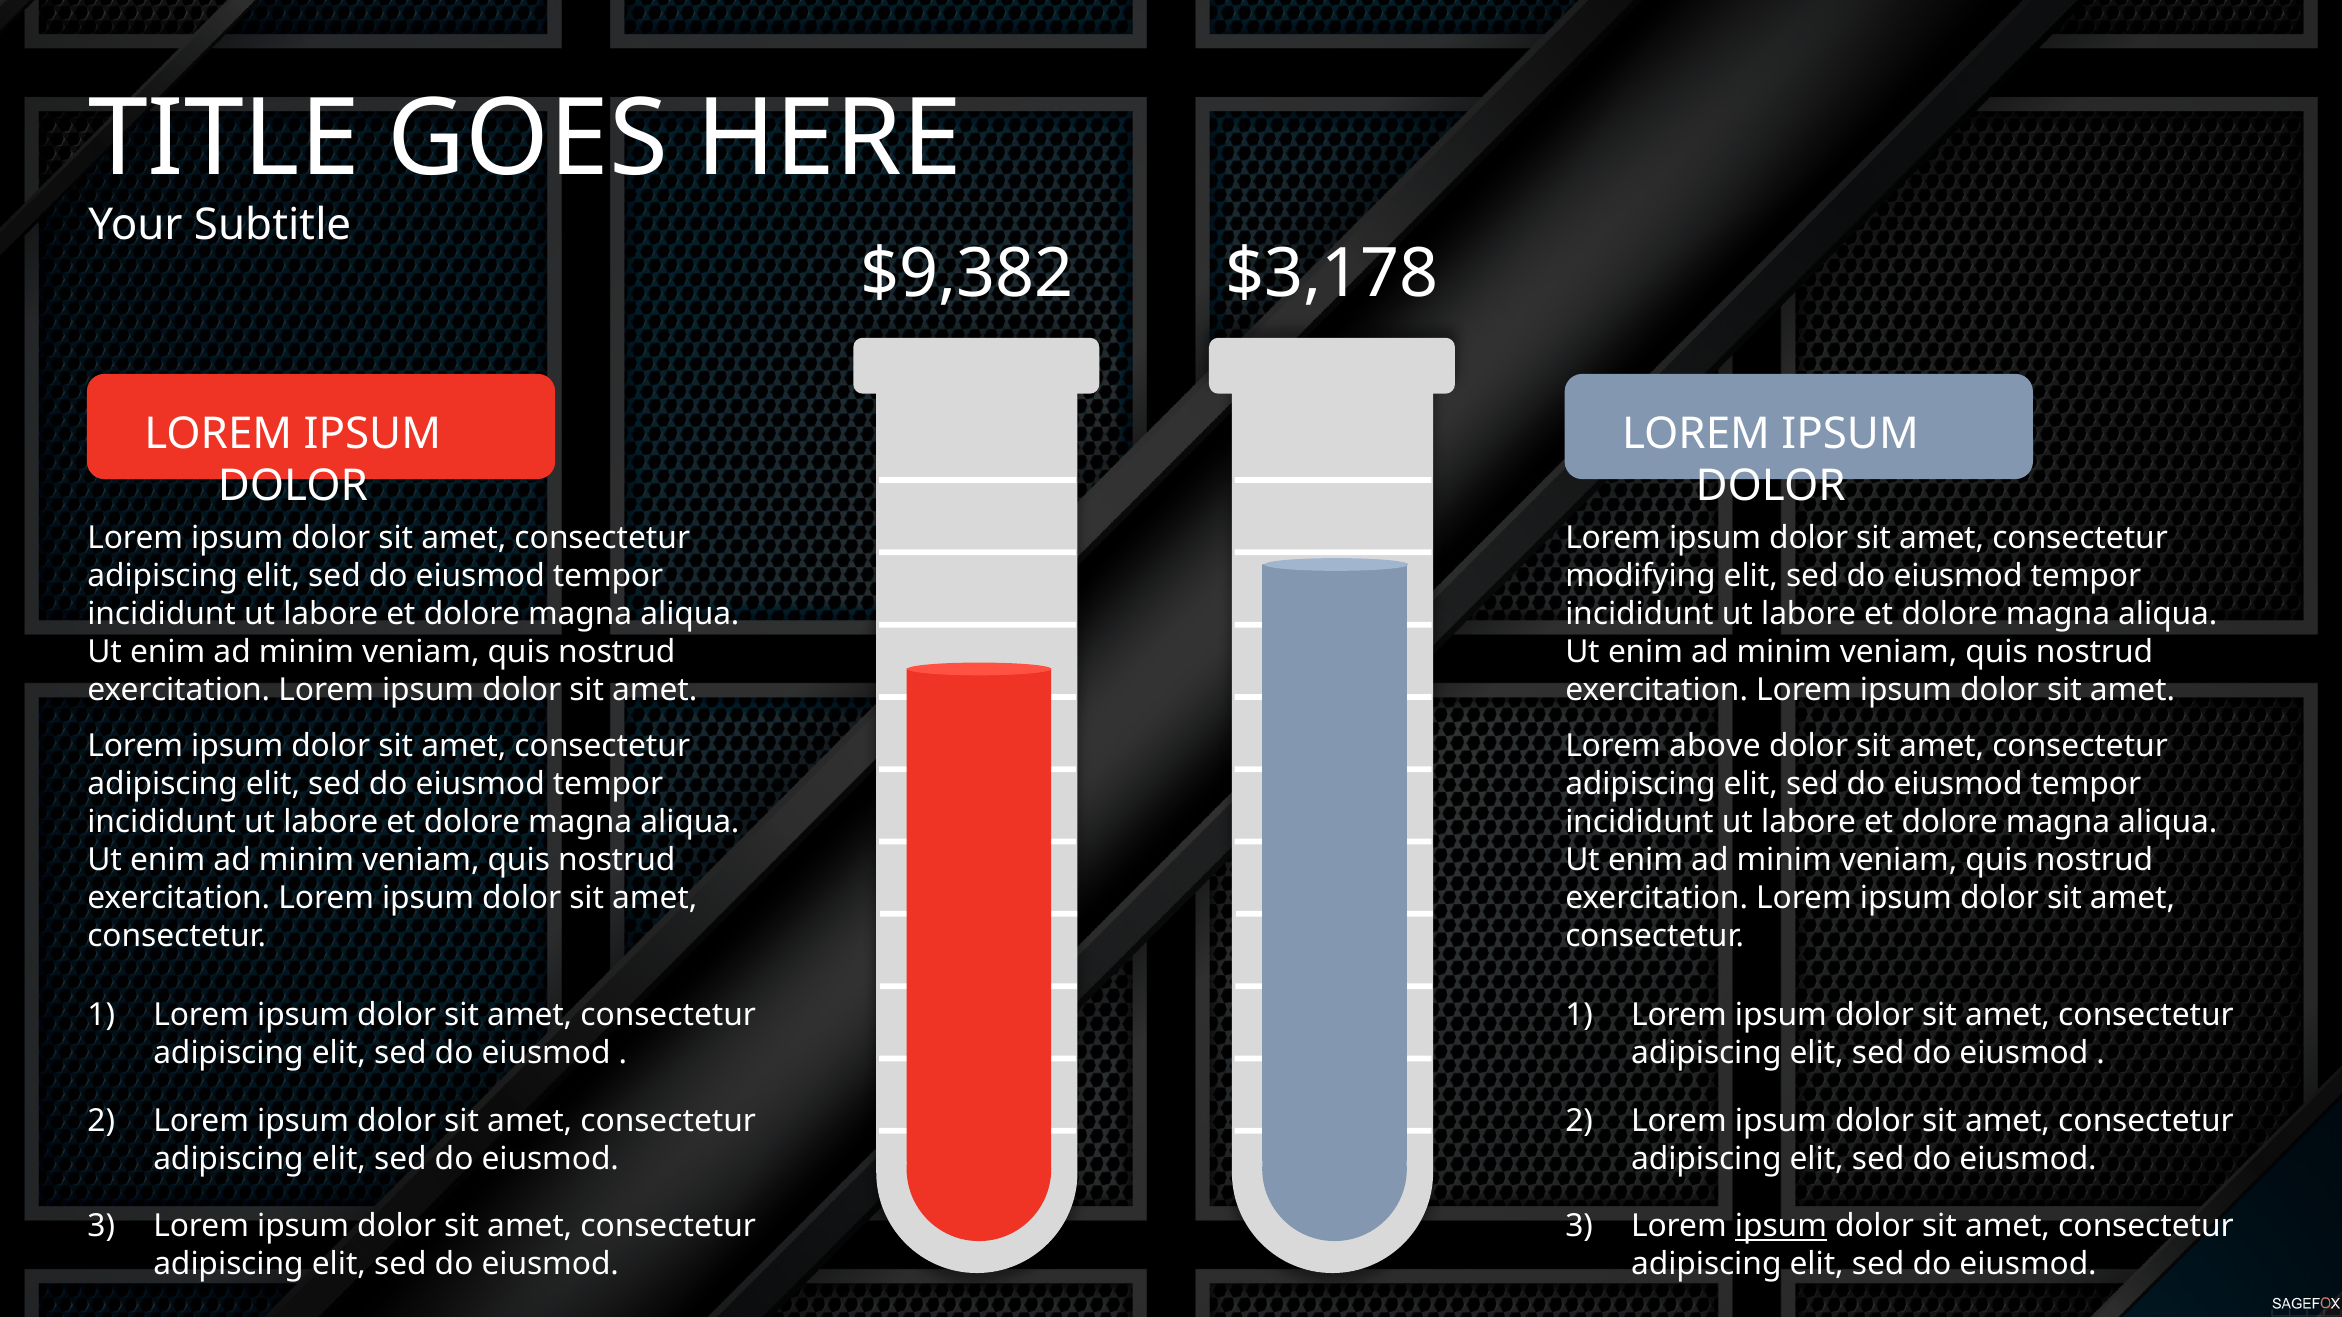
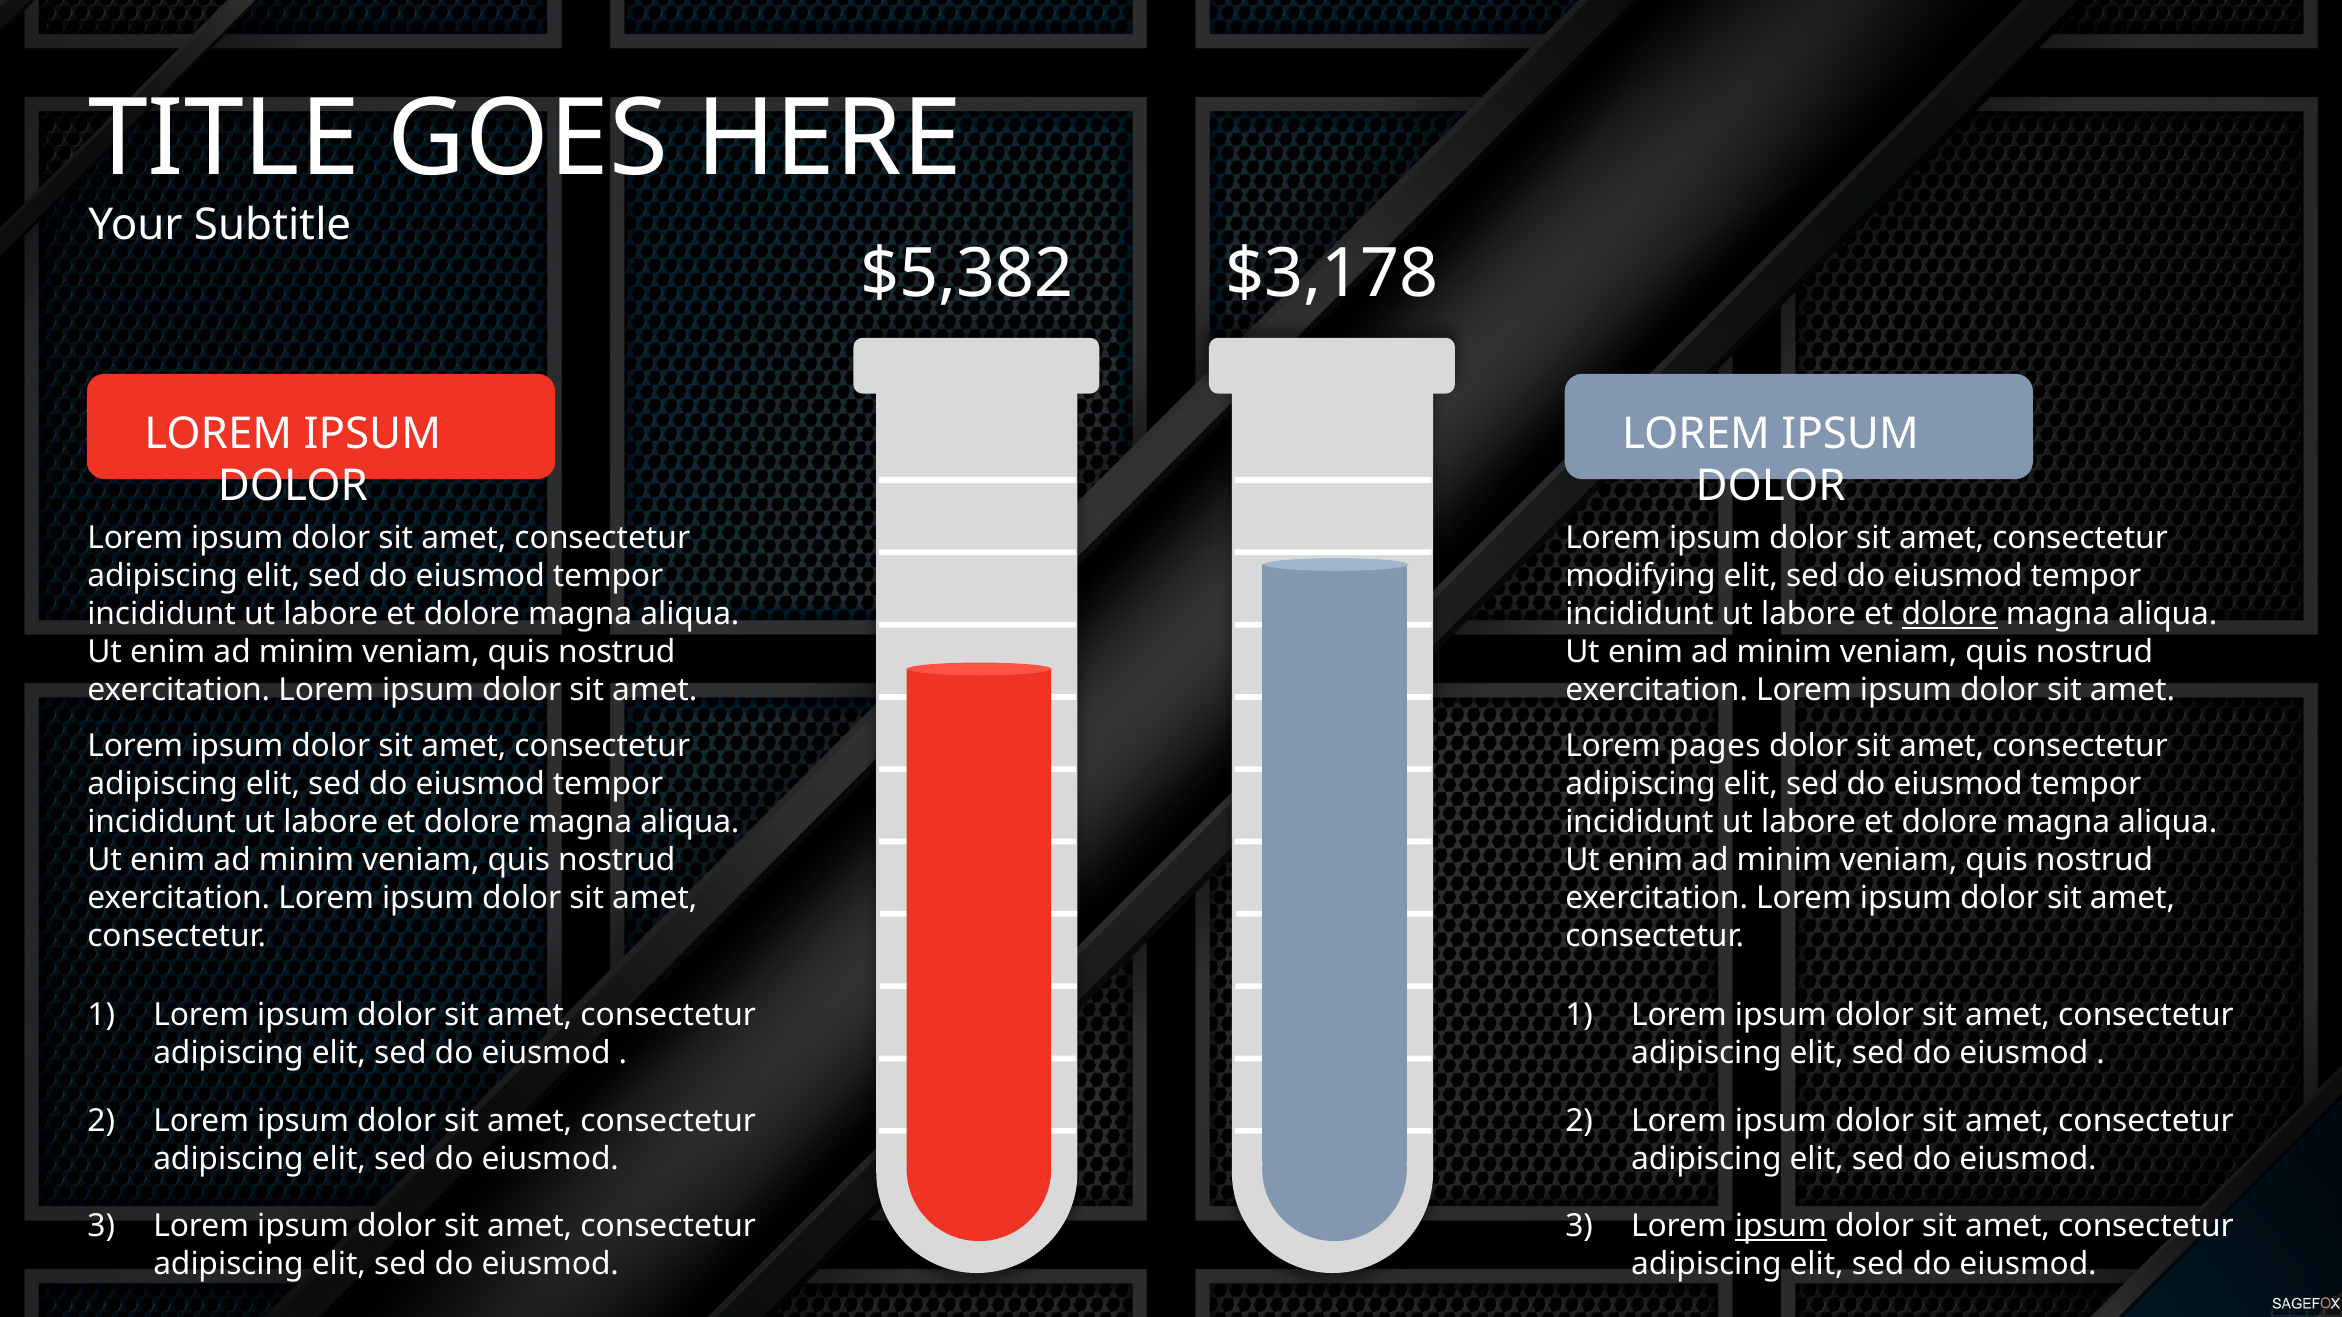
$9,382: $9,382 -> $5,382 (967, 275)
dolore underline: none -> present (1950, 614)
above: above -> pages (1715, 746)
